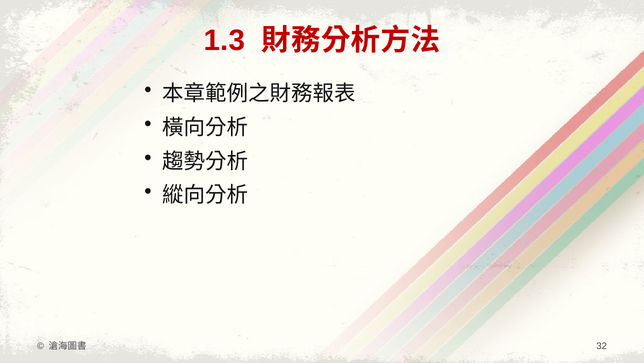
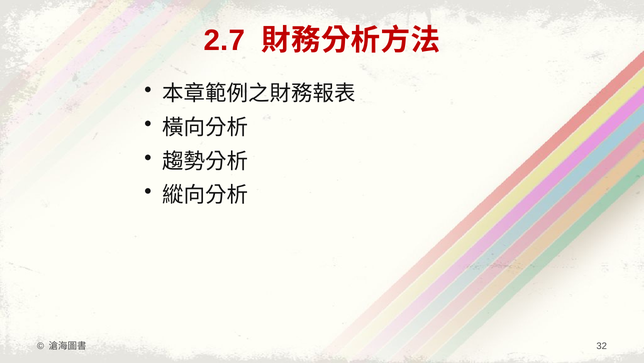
1.3: 1.3 -> 2.7 (224, 40)
